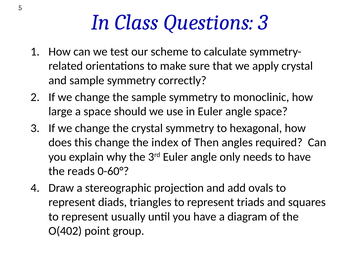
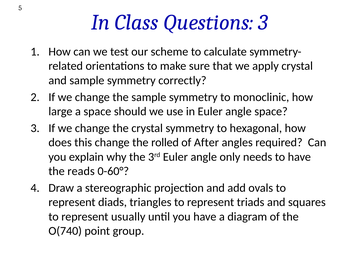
index: index -> rolled (165, 143)
Then: Then -> After (206, 143)
O(402: O(402 -> O(740 (65, 231)
